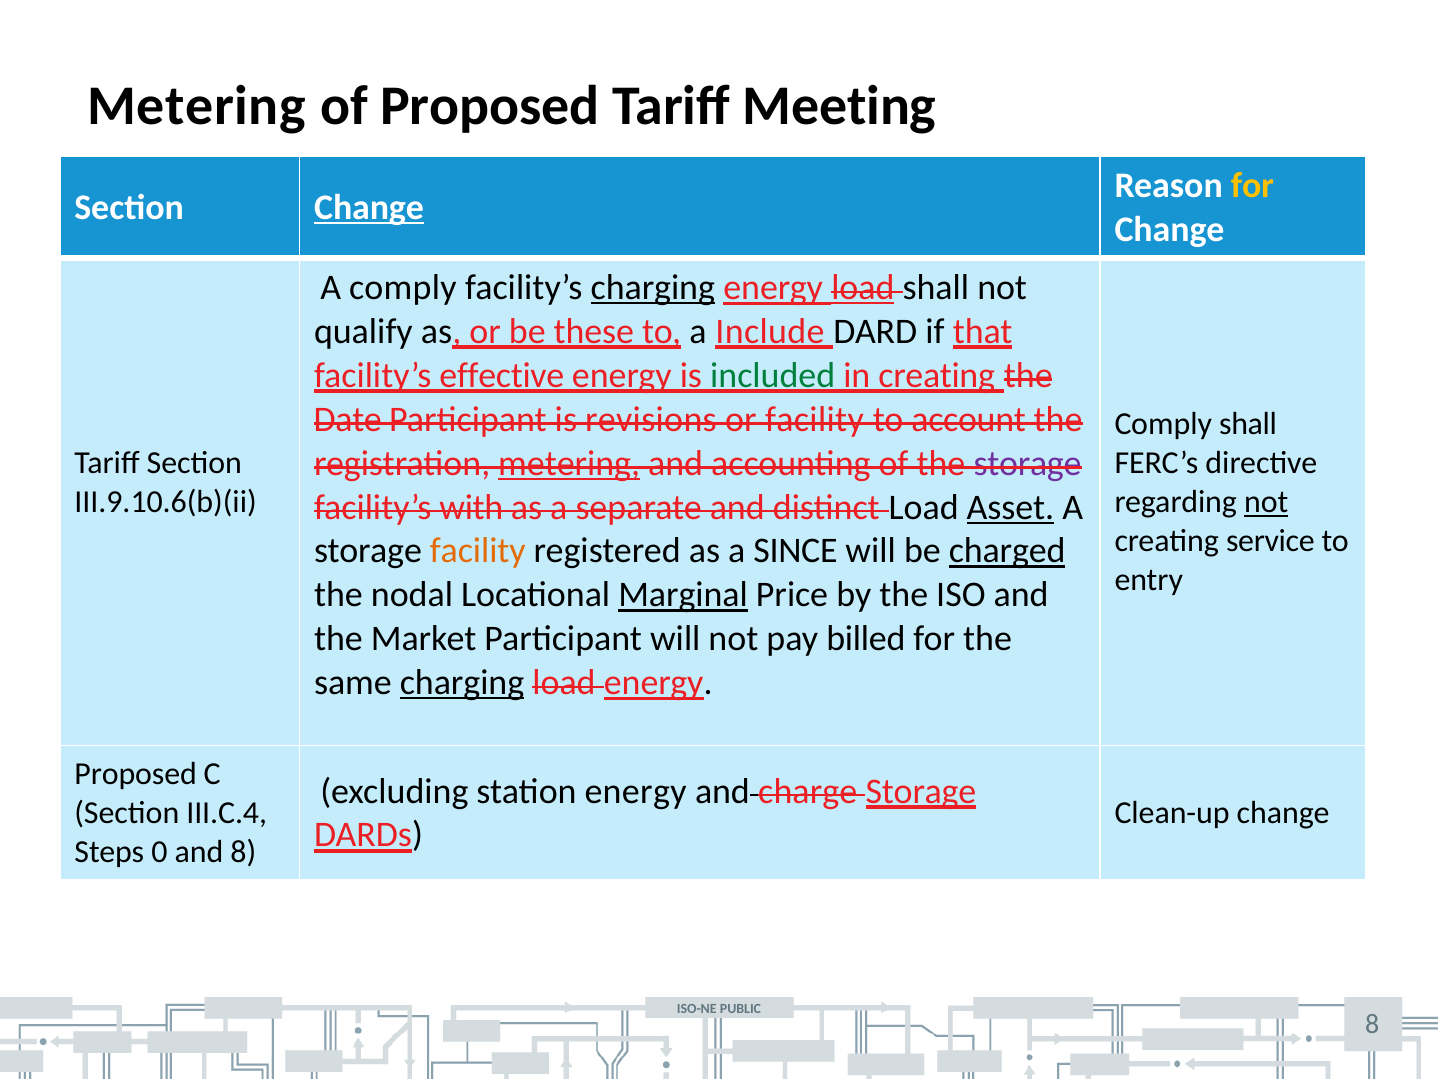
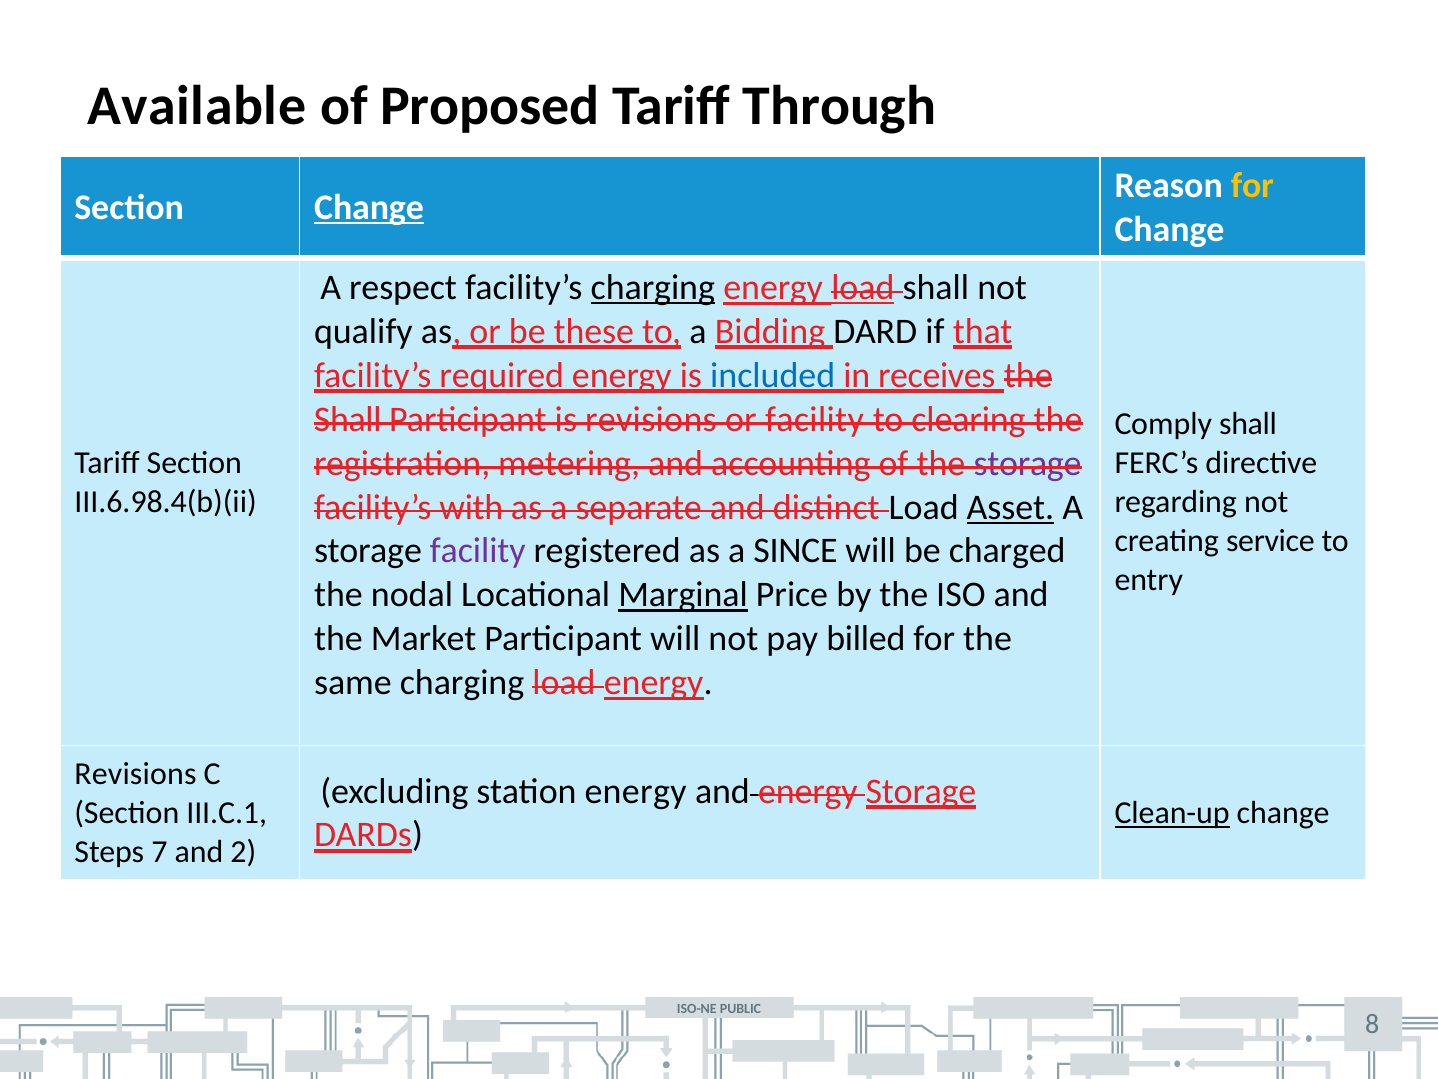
Metering: Metering -> Available (197, 106)
Meeting: Meeting -> Through (840, 106)
A comply: comply -> respect (403, 288)
Include: Include -> Bidding (770, 331)
effective: effective -> required (502, 375)
included colour: green -> blue (773, 375)
in creating: creating -> receives (937, 375)
Date: Date -> Shall (348, 419)
account: account -> clearing (968, 419)
metering underline: present -> none (569, 463)
III.9.10.6(b)(ii: III.9.10.6(b)(ii -> III.6.98.4(b)(ii (166, 502)
not underline: present -> none (1266, 502)
facility colour: orange -> purple (478, 551)
charged underline: present -> none (1007, 551)
charging underline: present -> none (462, 682)
Proposed: Proposed -> Revisions (135, 774)
and charge: charge -> energy (808, 791)
III.C.4: III.C.4 -> III.C.1 (227, 813)
Clean-up underline: none -> present (1172, 813)
0: 0 -> 7 (159, 852)
and 8: 8 -> 2 (243, 852)
